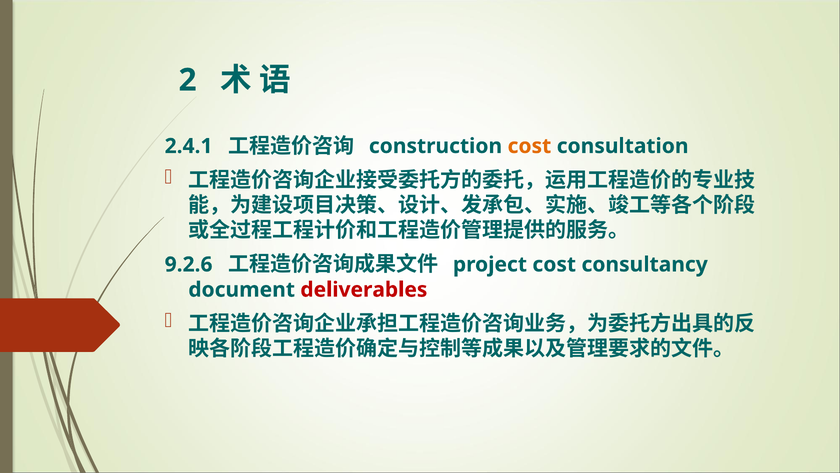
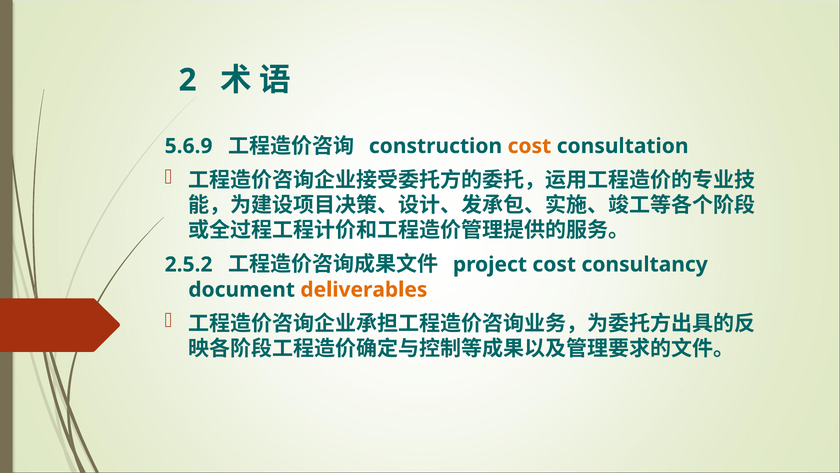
2.4.1: 2.4.1 -> 5.6.9 (189, 146)
9.2.6: 9.2.6 -> 2.5.2 (189, 264)
deliverables colour: red -> orange (364, 289)
